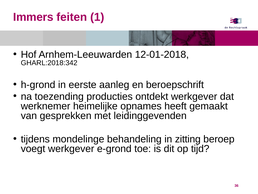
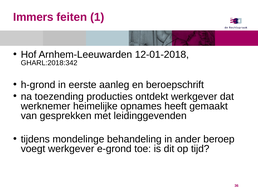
zitting: zitting -> ander (188, 139)
